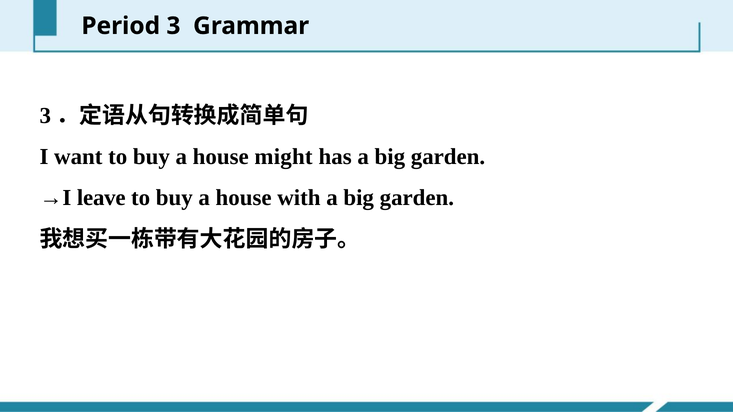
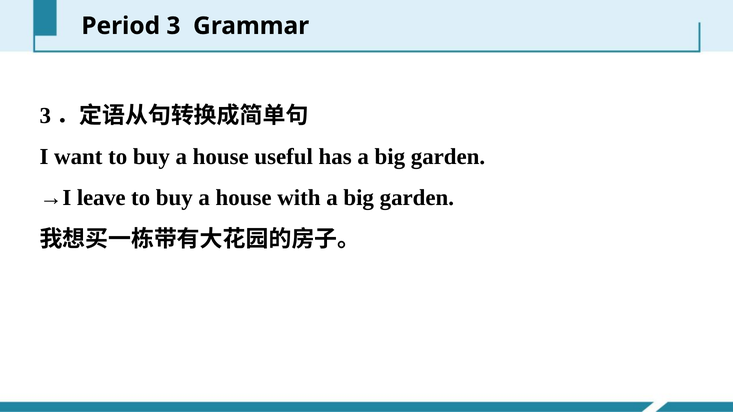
might: might -> useful (284, 157)
